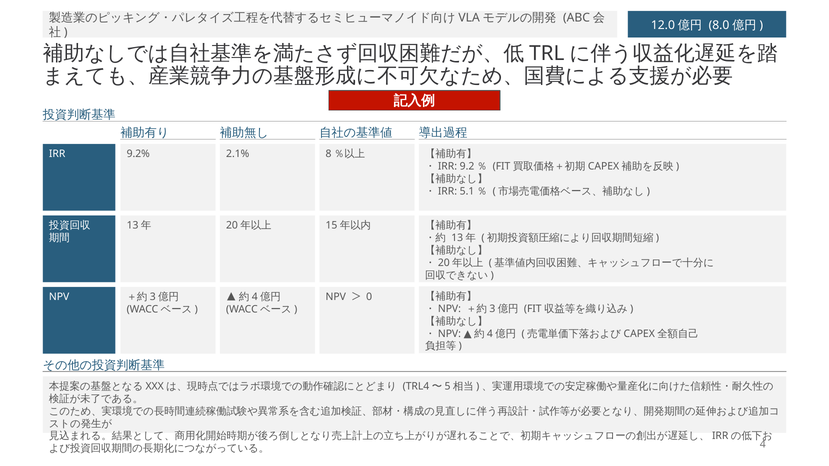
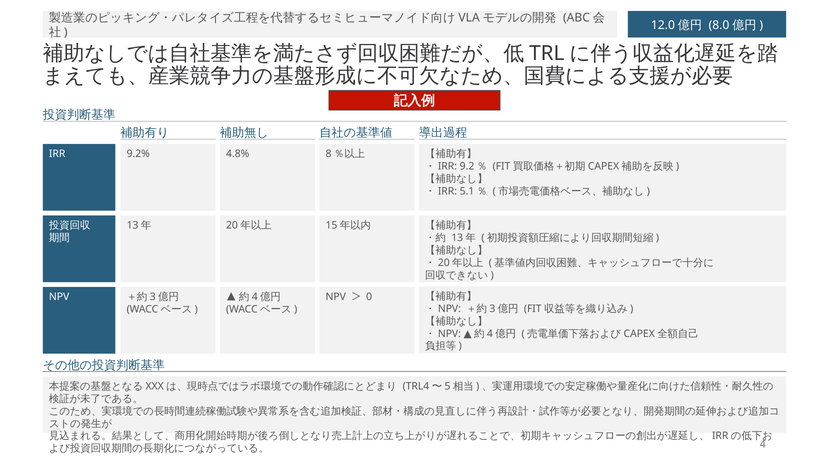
2.1%: 2.1% -> 4.8% (238, 154)
